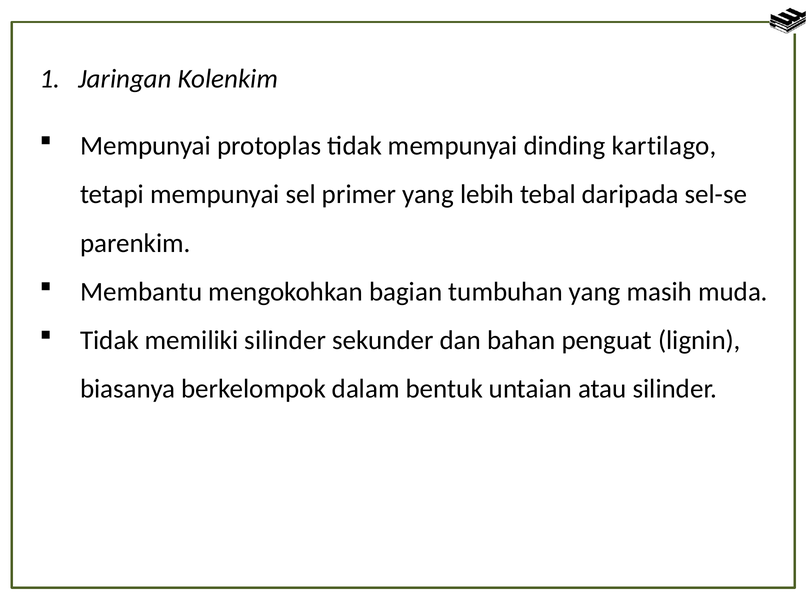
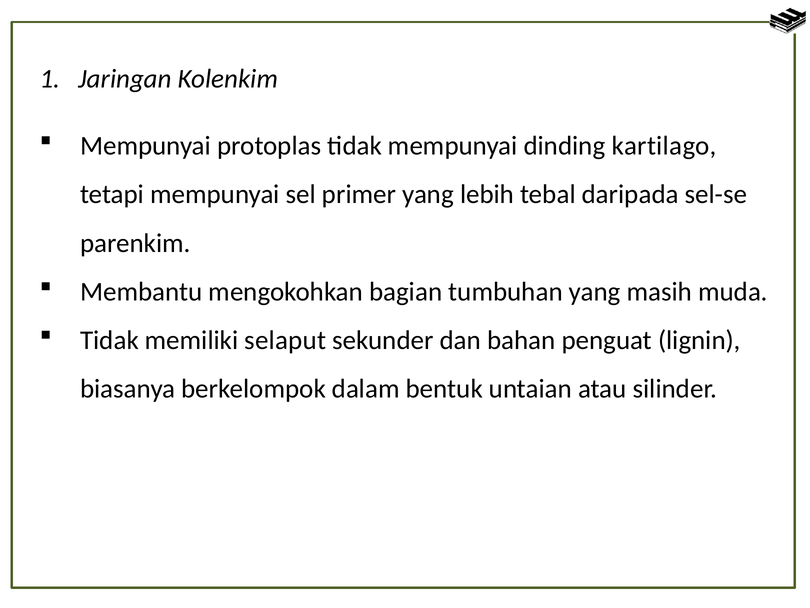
memiliki silinder: silinder -> selaput (285, 340)
